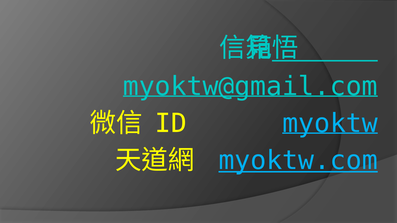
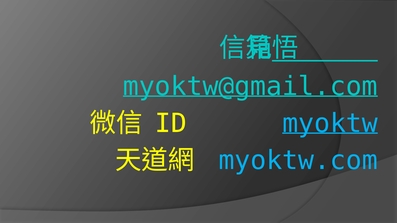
myoktw.com underline: present -> none (298, 161)
